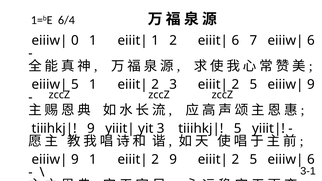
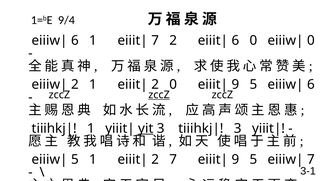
6/4: 6/4 -> 9/4 (66, 20)
0: 0 -> 6 (75, 40)
1: 1 -> 7 (155, 40)
6 7: 7 -> 0 (253, 40)
6: 6 -> 0 (311, 40)
5: 5 -> 2 (75, 84)
2 3: 3 -> 0 (173, 84)
2: 2 -> 9 (235, 84)
9: 9 -> 6 (311, 84)
zccZ underline: none -> present (159, 95)
9: 9 -> 1 (91, 128)
yit underline: none -> present (146, 128)
5: 5 -> 3 (238, 128)
9: 9 -> 5 (75, 160)
2 9: 9 -> 7 (173, 160)
2: 2 -> 9 (235, 160)
6: 6 -> 7 (311, 160)
